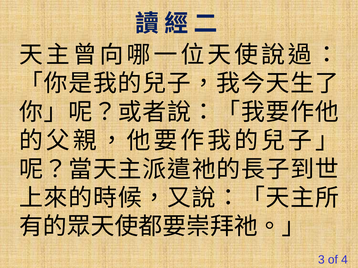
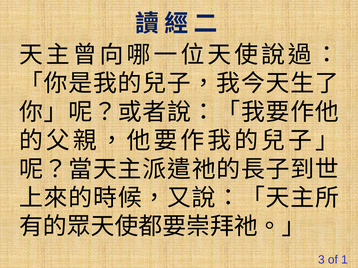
4: 4 -> 1 (344, 260)
